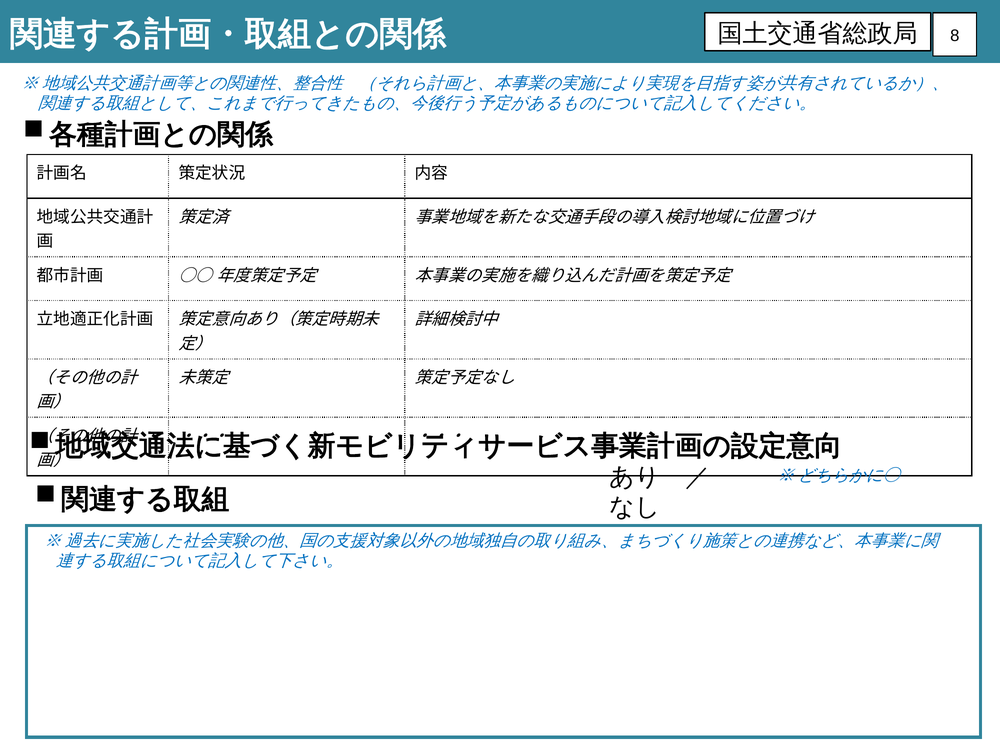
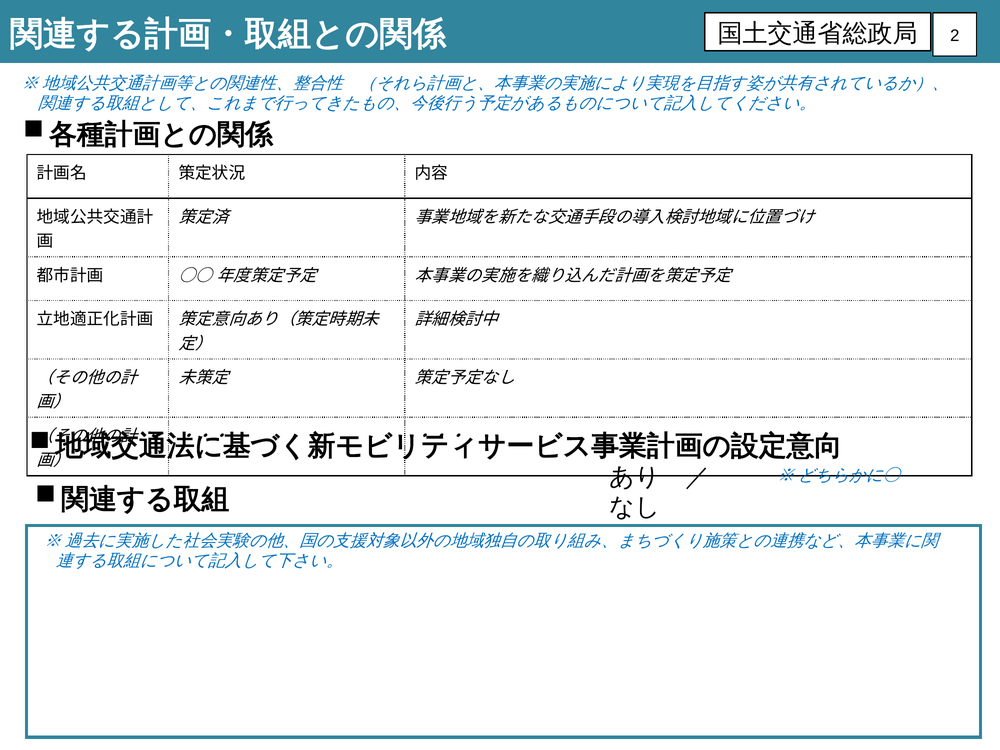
8: 8 -> 2 (955, 36)
